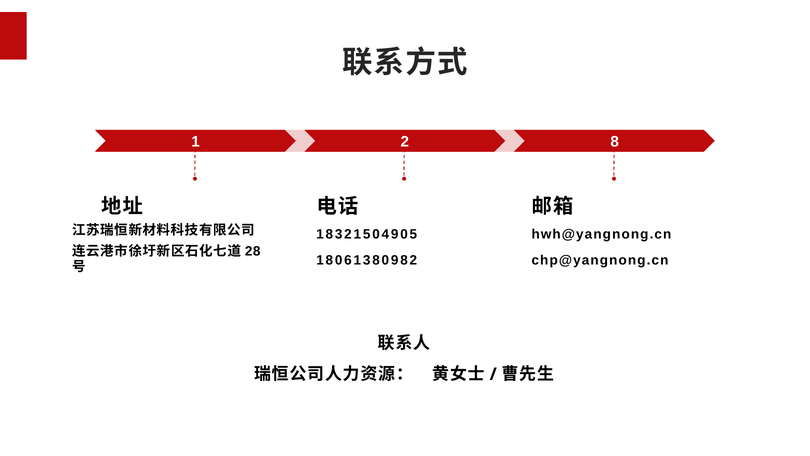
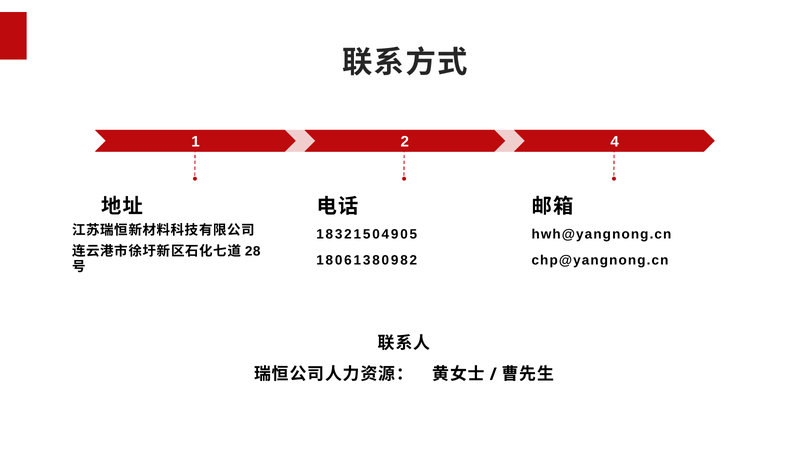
8: 8 -> 4 (615, 142)
